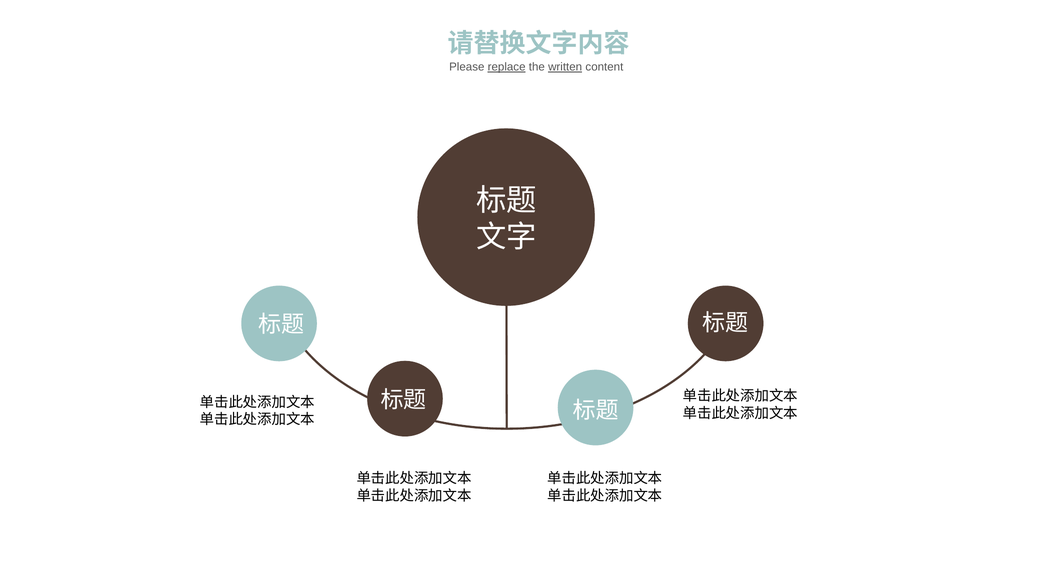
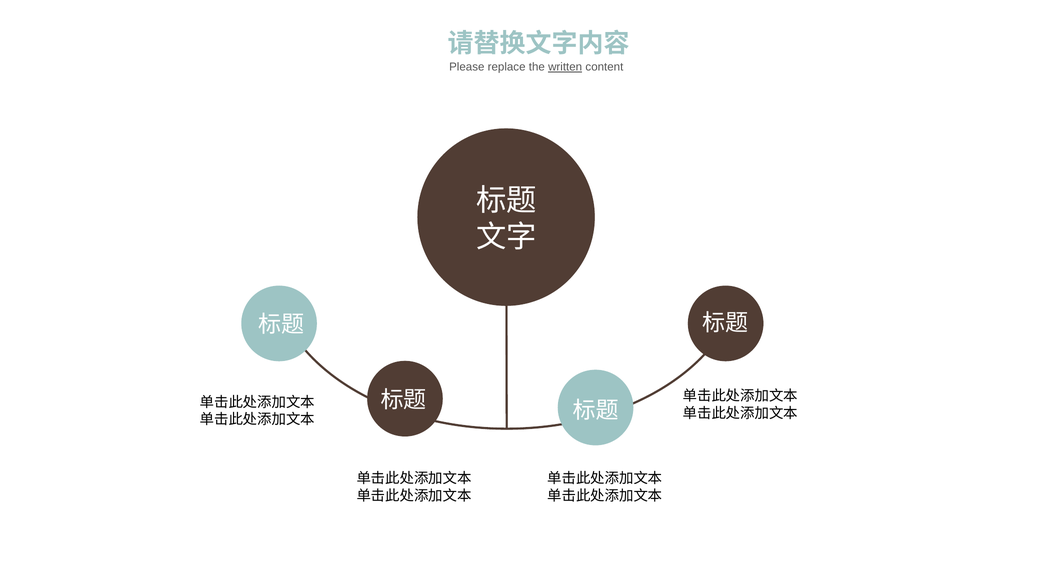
replace underline: present -> none (507, 67)
